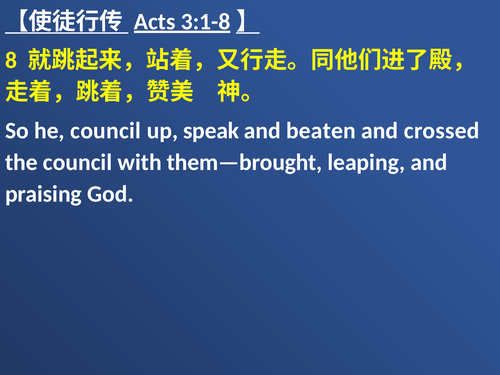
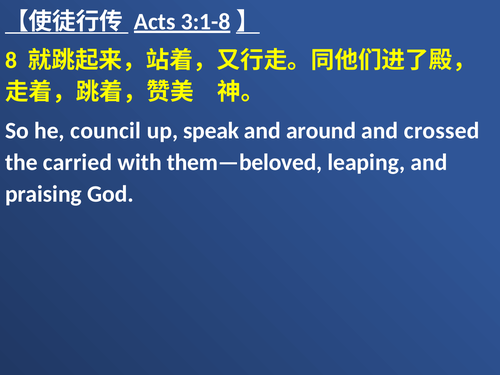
beaten: beaten -> around (321, 131)
the council: council -> carried (78, 162)
them—brought: them—brought -> them—beloved (245, 162)
